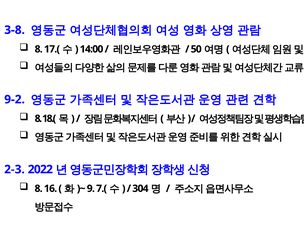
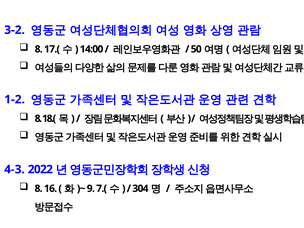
3-8: 3-8 -> 3-2 (15, 30)
9-2: 9-2 -> 1-2 (15, 99)
2-3: 2-3 -> 4-3 (14, 169)
